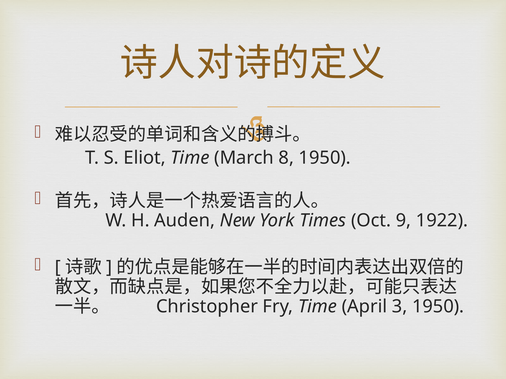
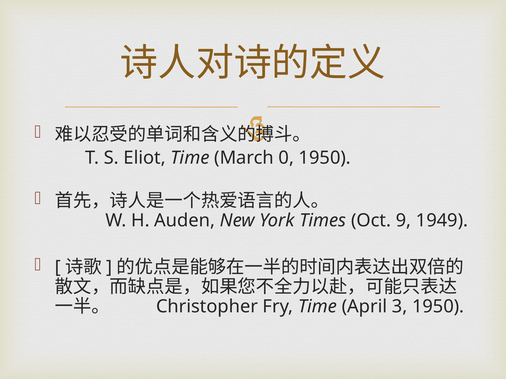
8: 8 -> 0 (286, 158)
1922: 1922 -> 1949 (442, 221)
